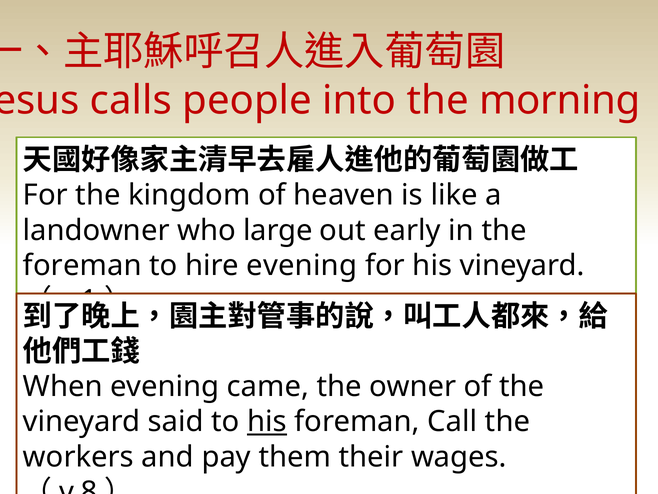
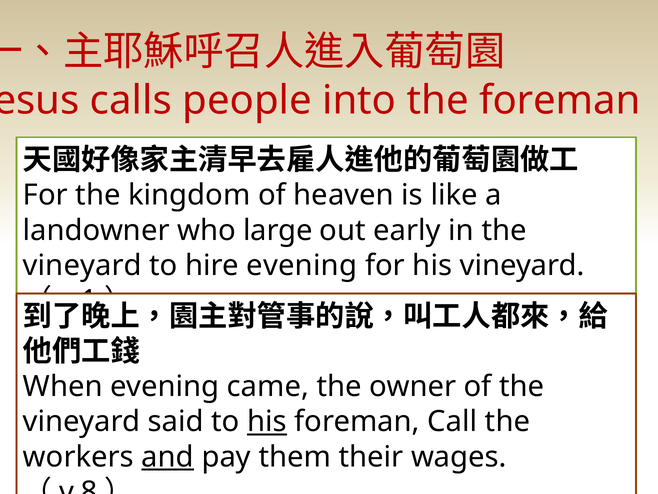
the morning: morning -> foreman (560, 100)
foreman: foreman -> vineyard (82, 265)
and underline: none -> present (168, 456)
